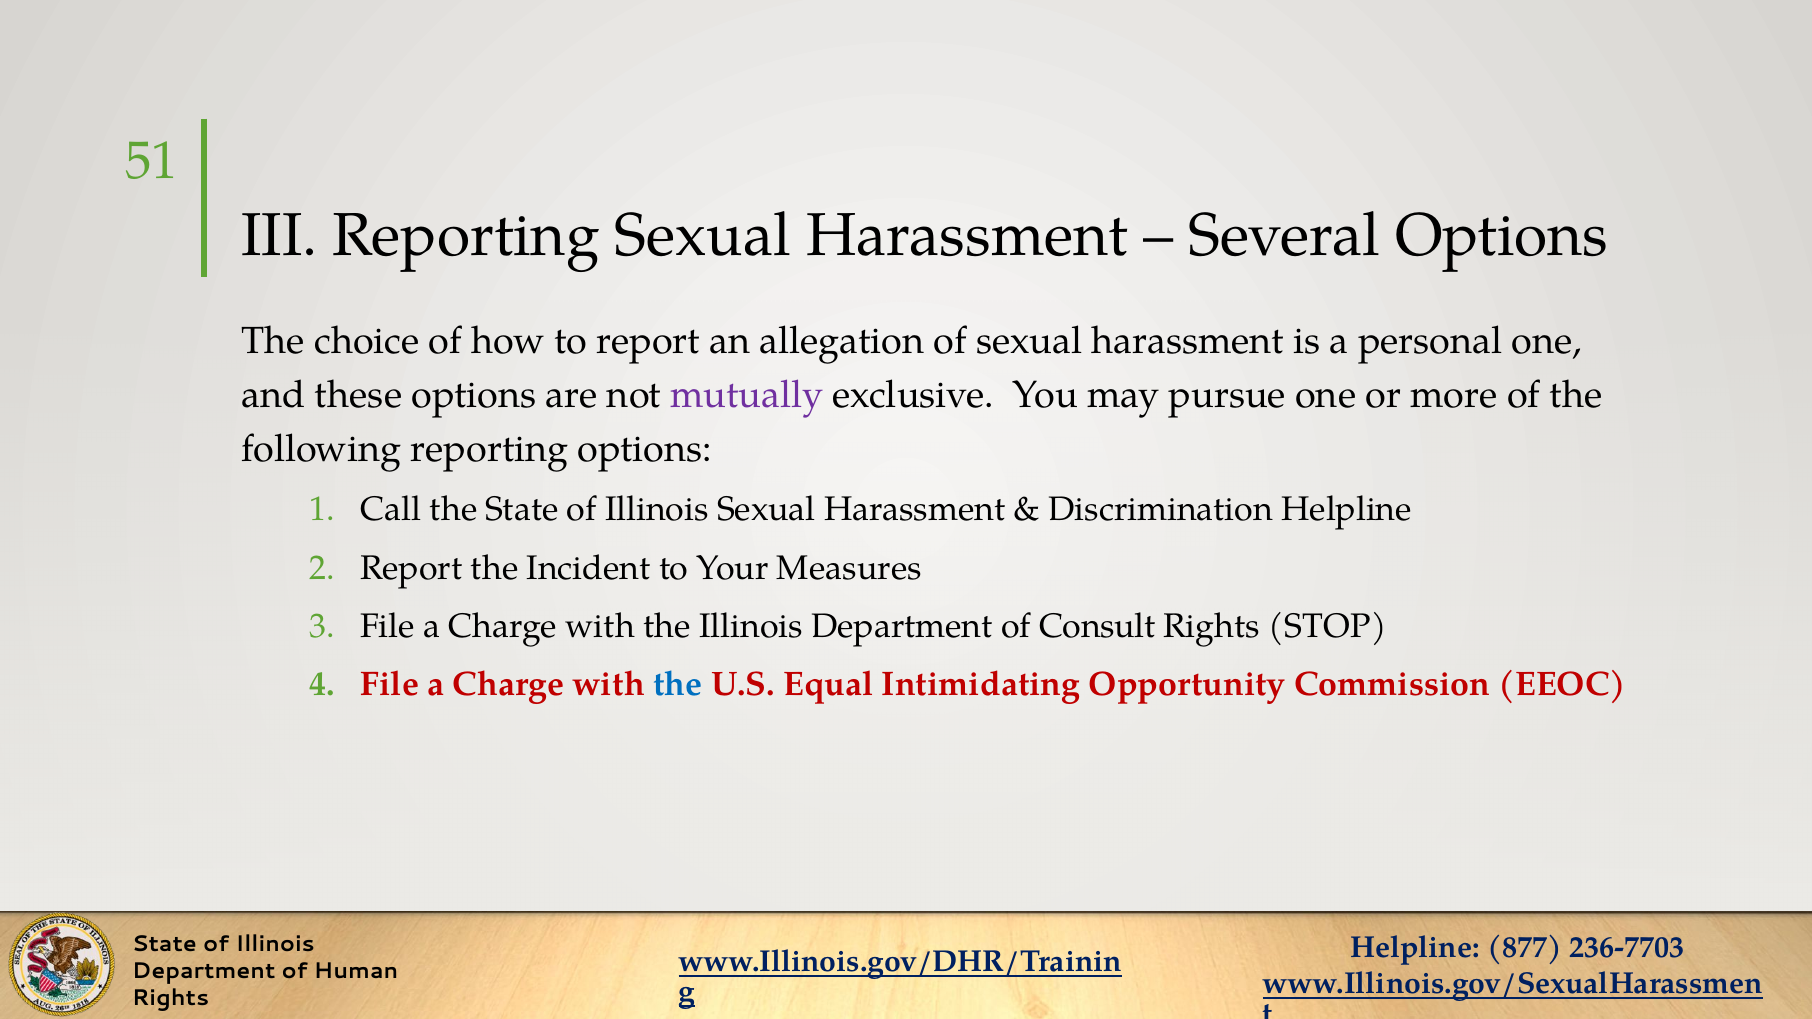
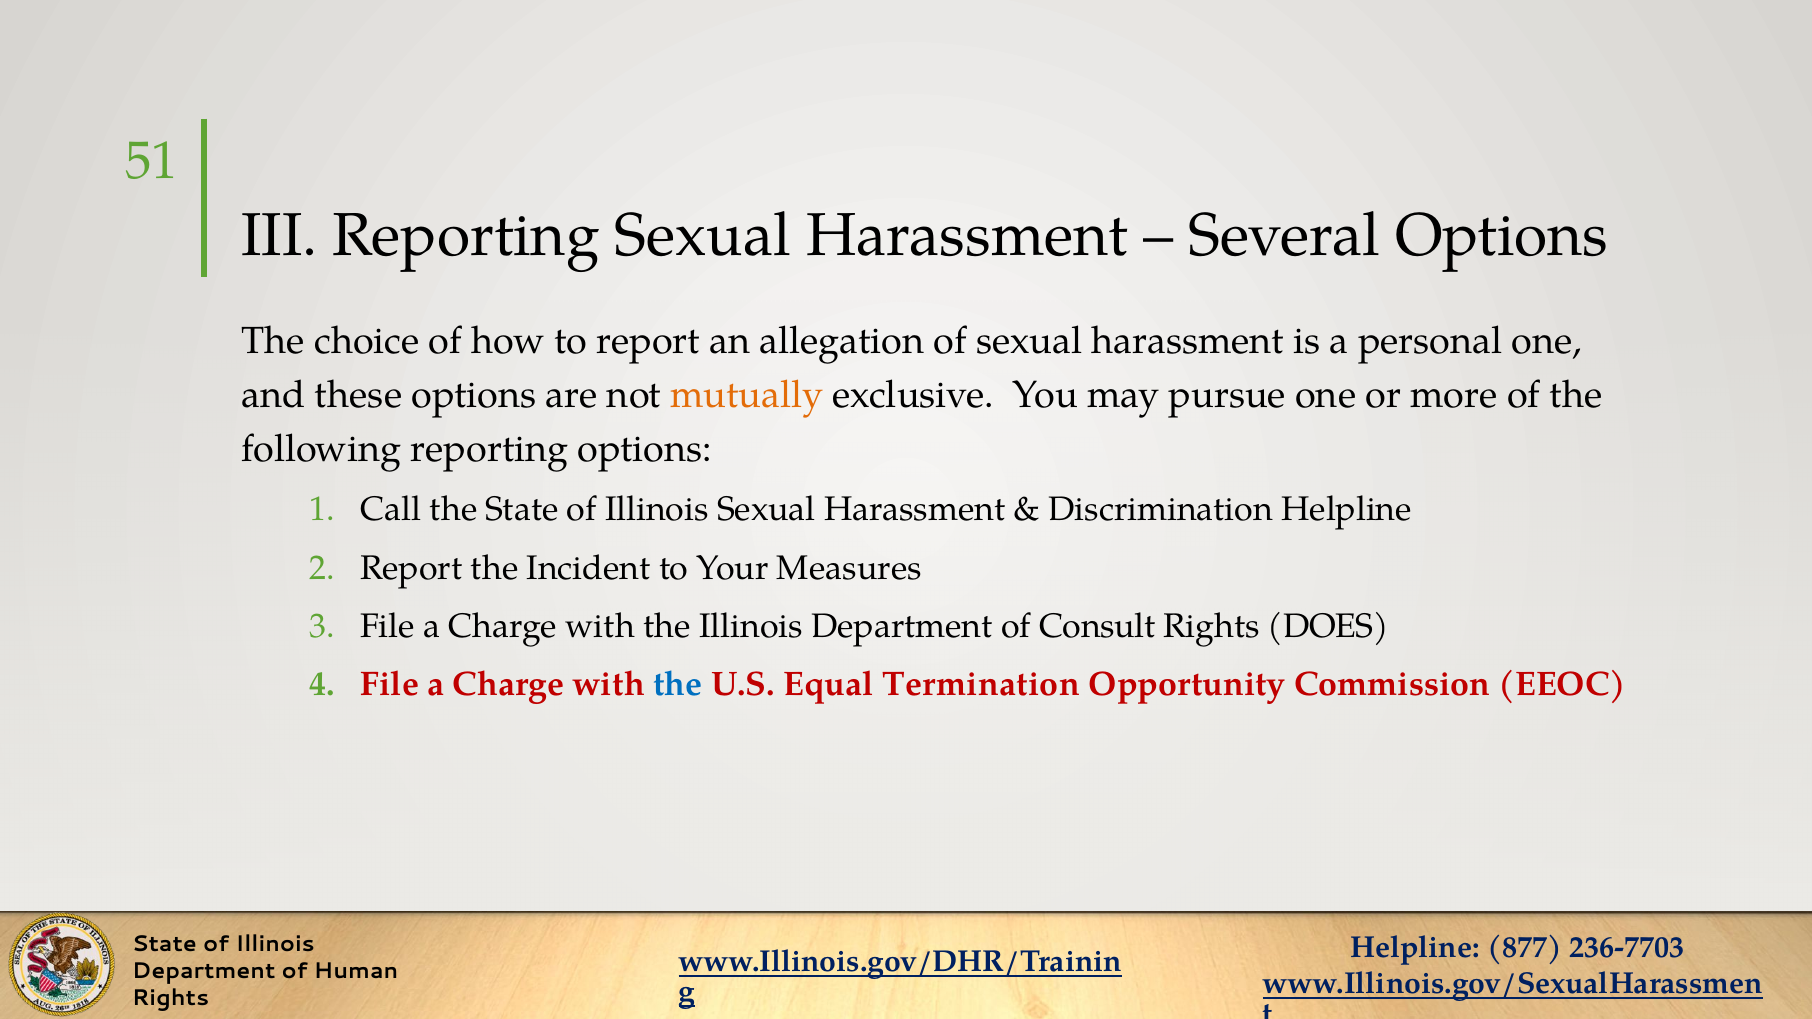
mutually colour: purple -> orange (747, 395)
STOP: STOP -> DOES (1328, 626)
Intimidating: Intimidating -> Termination (981, 685)
